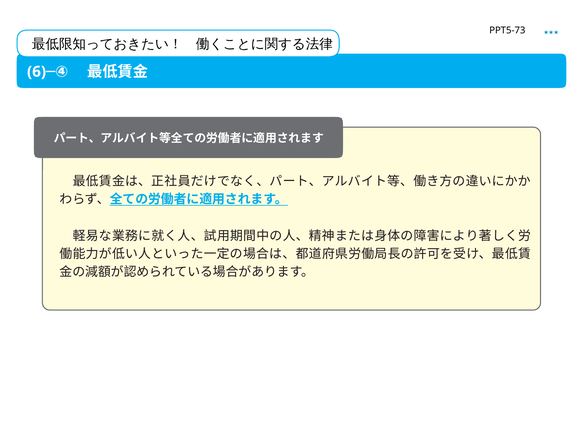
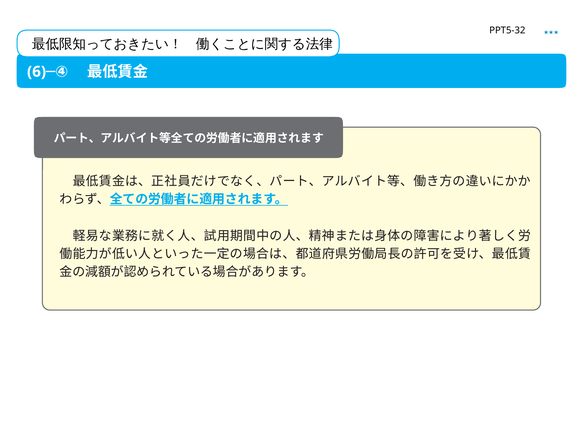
PPT5-73: PPT5-73 -> PPT5-32 (507, 30)
